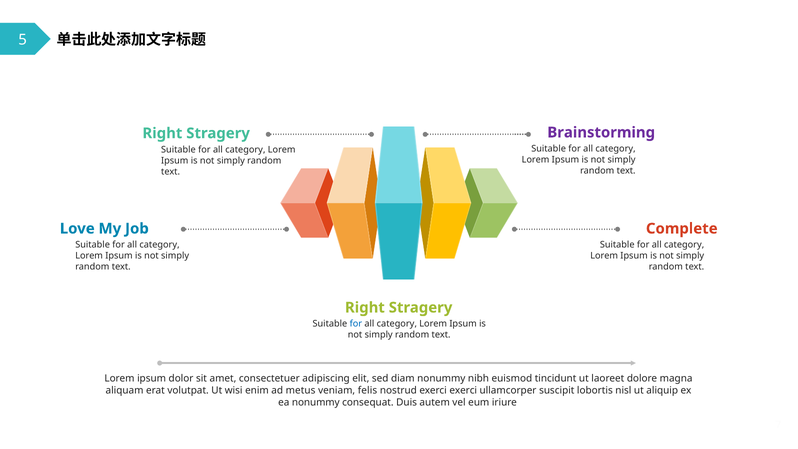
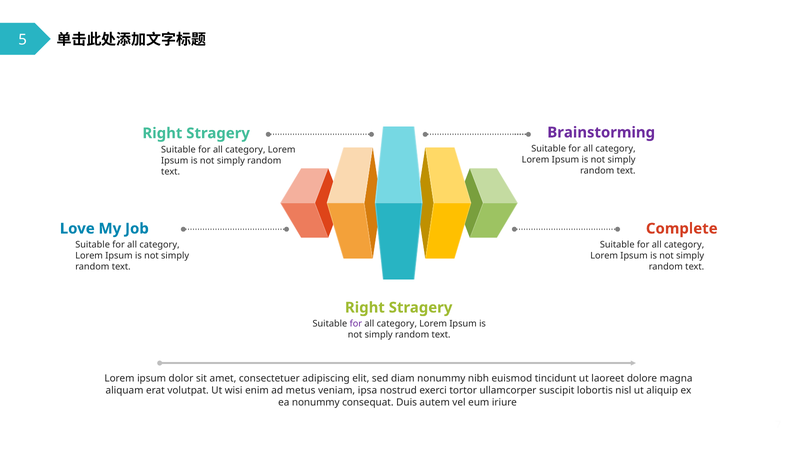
for colour: blue -> purple (356, 324)
felis: felis -> ipsa (368, 391)
exerci exerci: exerci -> tortor (463, 391)
